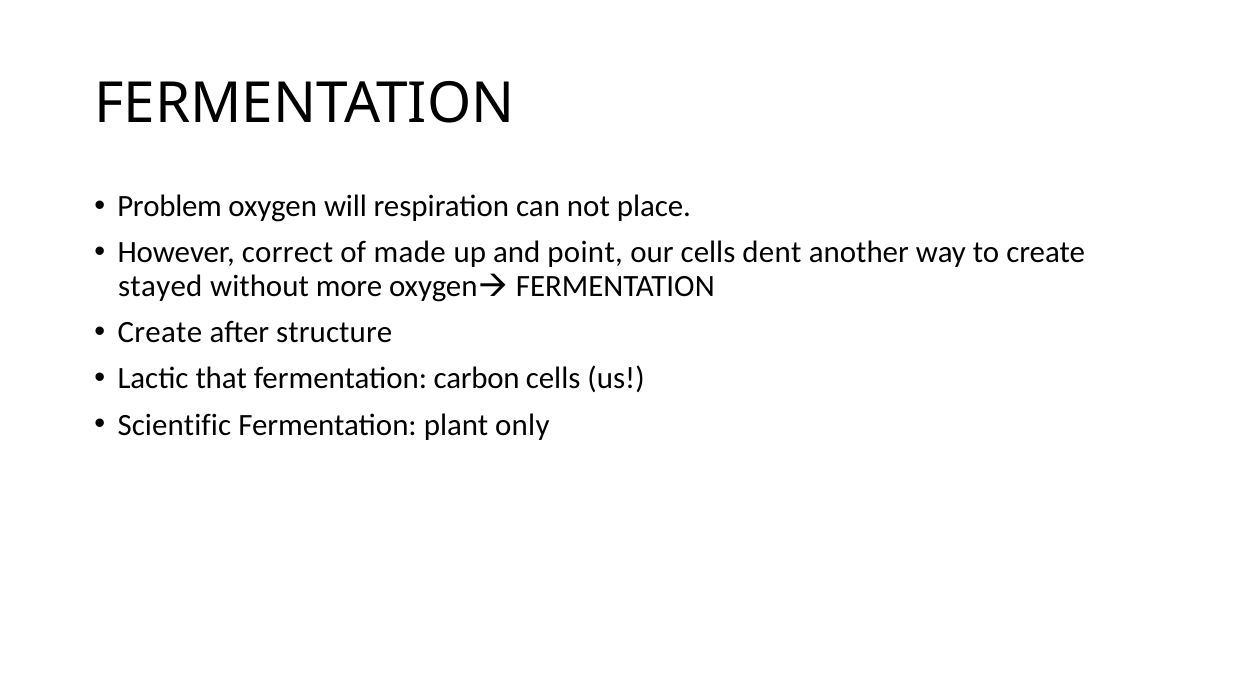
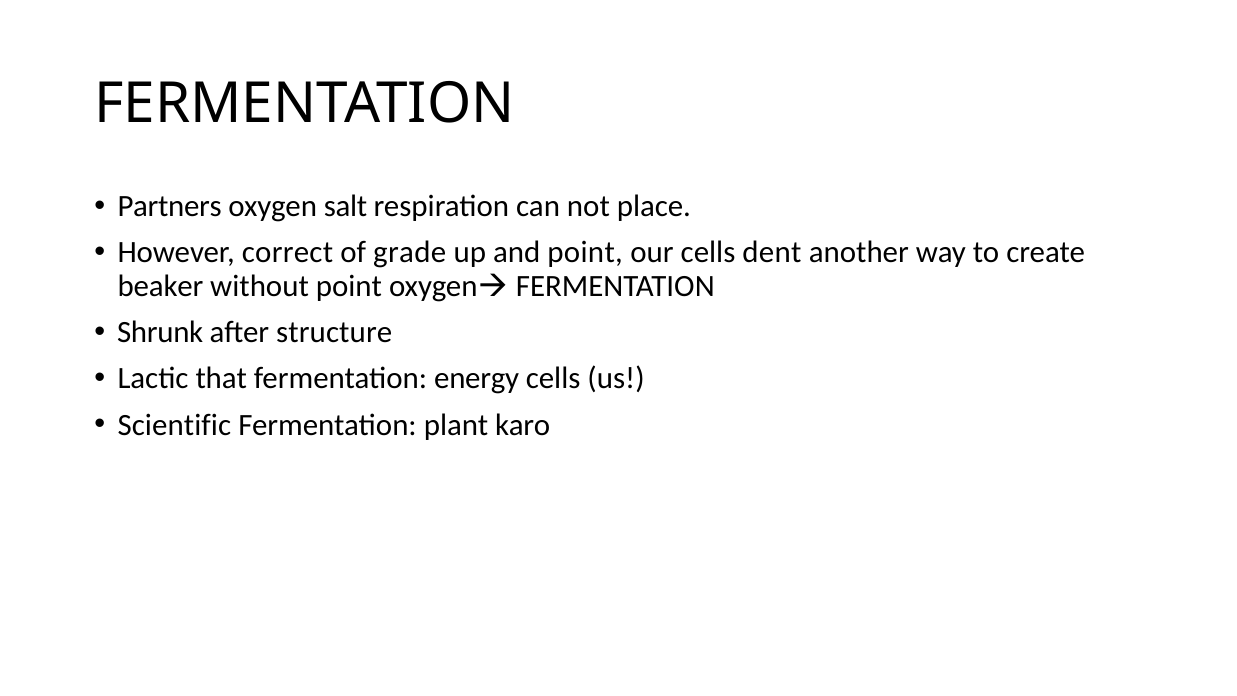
Problem: Problem -> Partners (170, 206)
will: will -> salt (346, 206)
made: made -> grade (410, 253)
stayed: stayed -> beaker (161, 286)
without more: more -> point (349, 286)
Create: Create -> Shrunk (160, 332)
carbon: carbon -> energy (477, 379)
only: only -> karo (523, 425)
